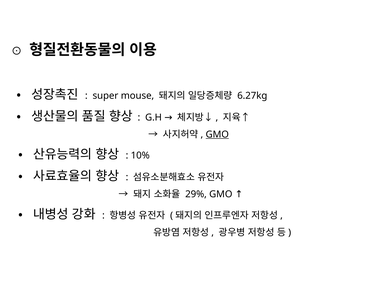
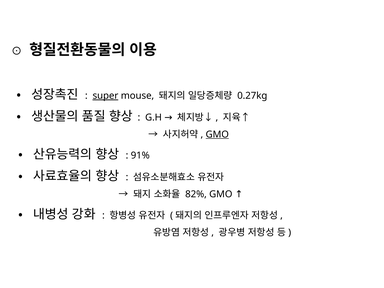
super underline: none -> present (105, 96)
6.27kg: 6.27kg -> 0.27kg (252, 96)
10%: 10% -> 91% (140, 156)
29%: 29% -> 82% (196, 194)
